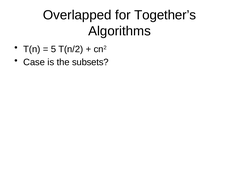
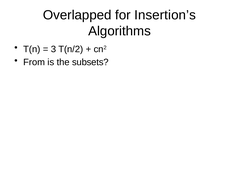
Together’s: Together’s -> Insertion’s (165, 15)
5: 5 -> 3 (53, 49)
Case: Case -> From (34, 62)
